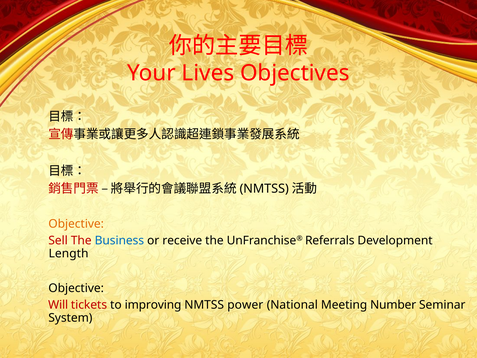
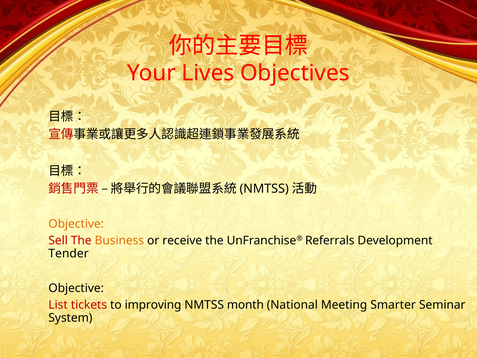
Business colour: blue -> orange (119, 240)
Length: Length -> Tender (69, 253)
Will: Will -> List (58, 305)
power: power -> month (245, 305)
Number: Number -> Smarter (393, 305)
